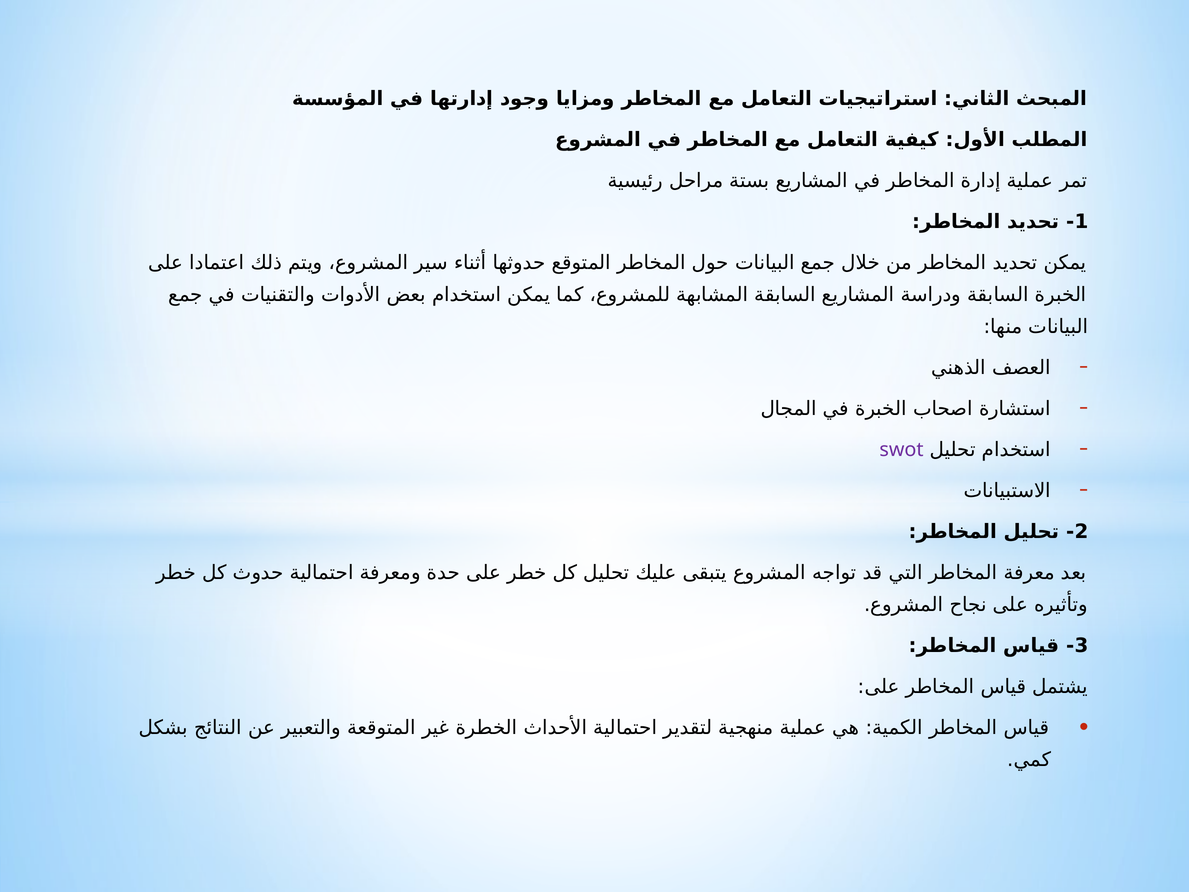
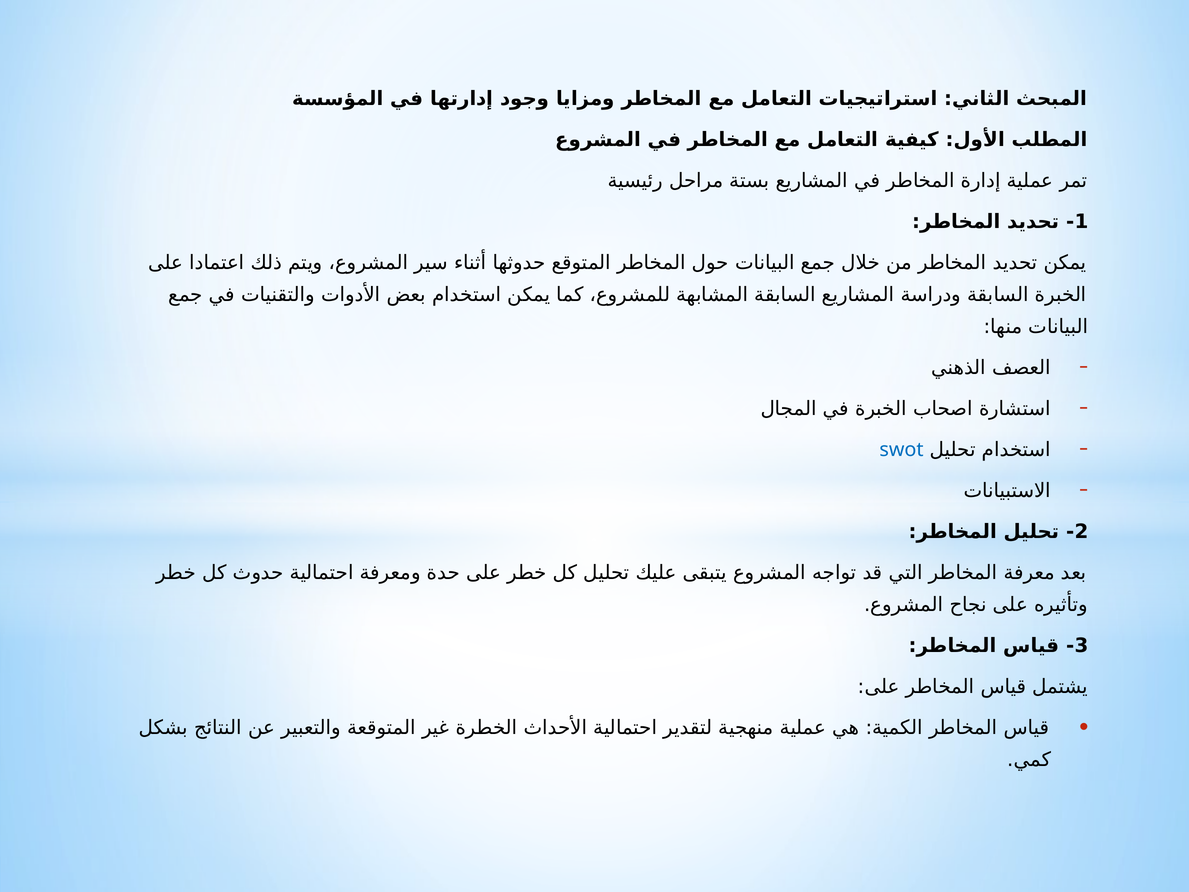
swot colour: purple -> blue (902, 450)
